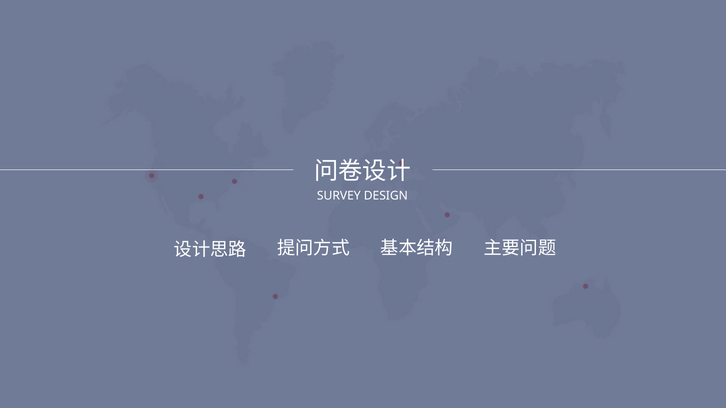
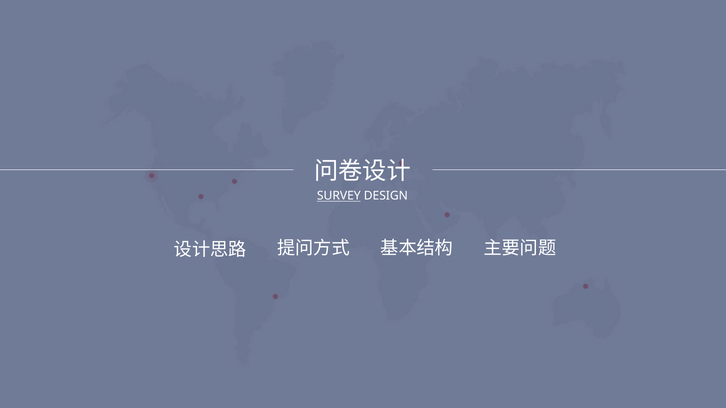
SURVEY underline: none -> present (339, 196)
